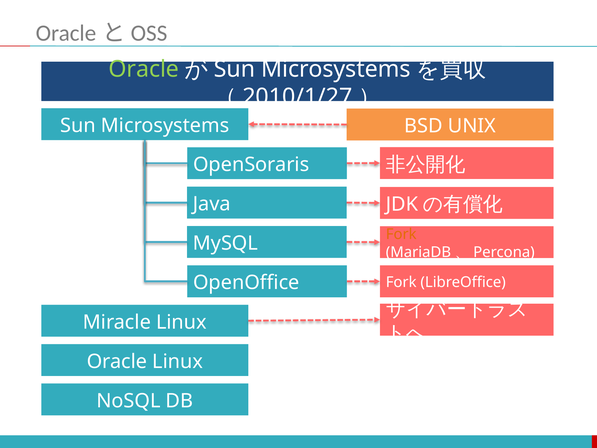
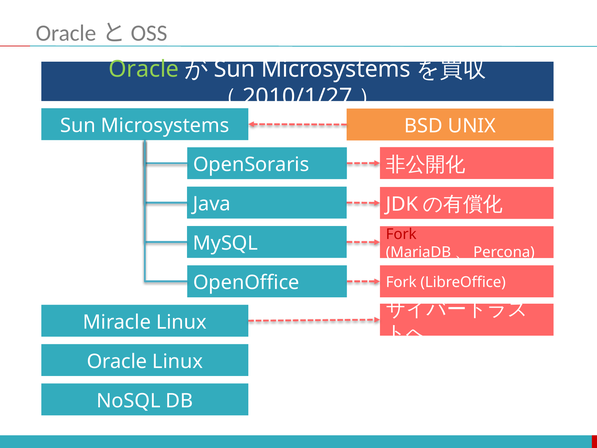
Fork colour: orange -> red (401, 234)
